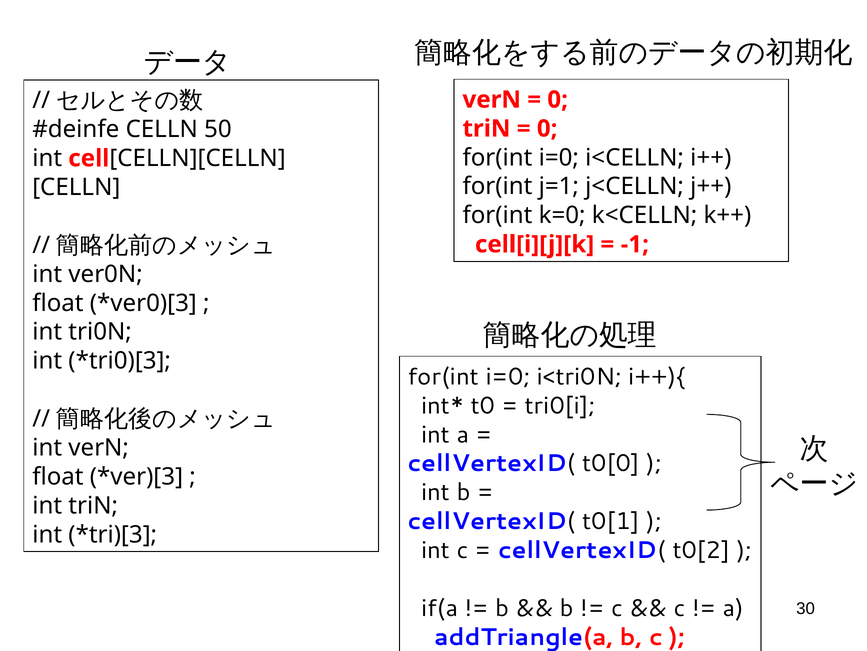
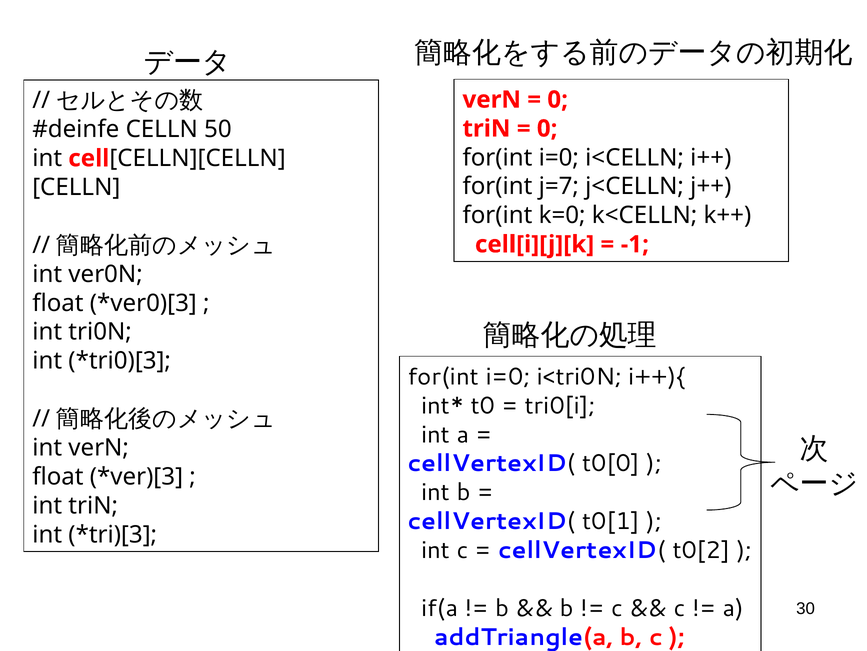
j=1: j=1 -> j=7 (559, 186)
